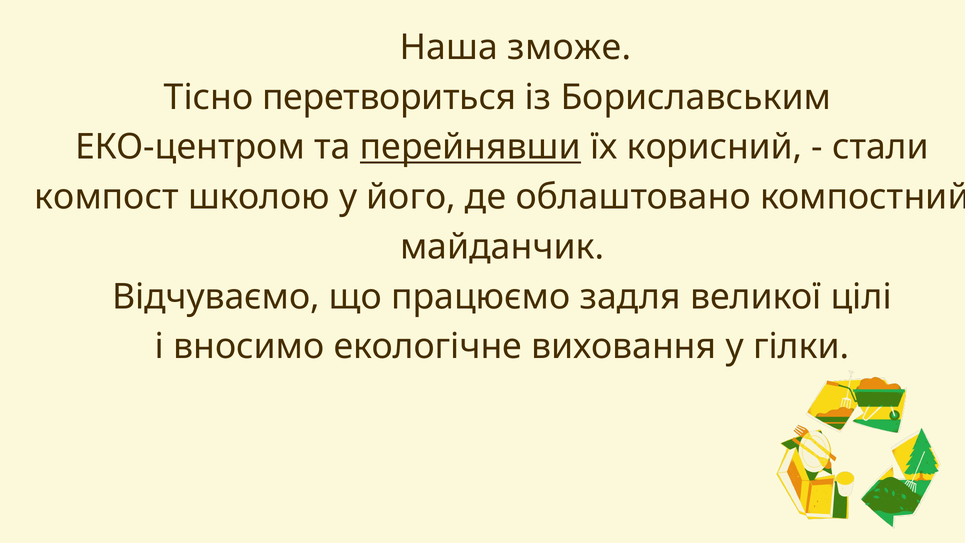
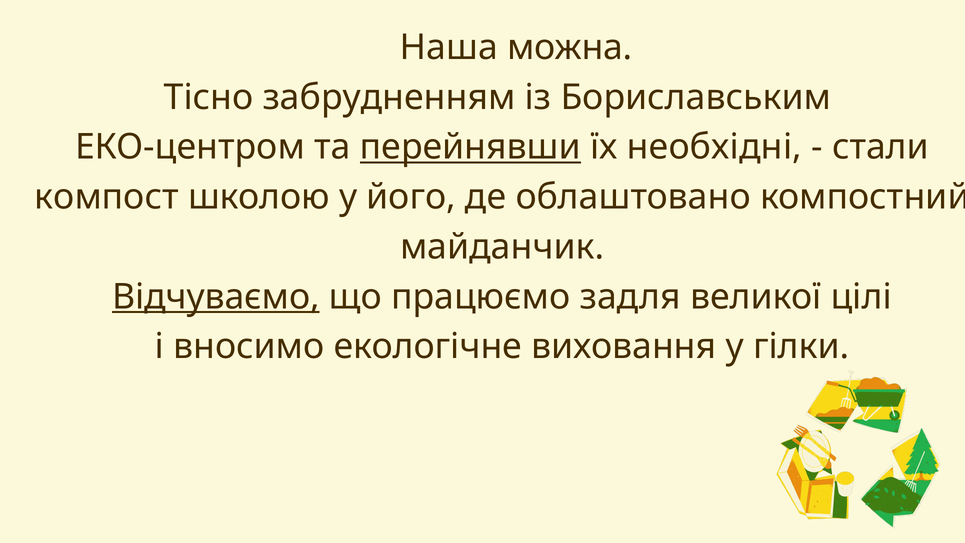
зможе: зможе -> можна (570, 47)
перетвориться: перетвориться -> забрудненням (389, 97)
корисний: корисний -> необхідні (714, 147)
Відчуваємо underline: none -> present (216, 297)
